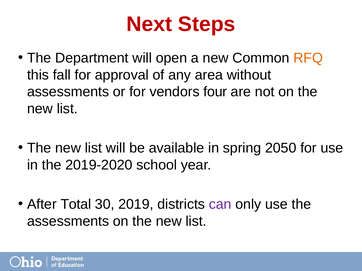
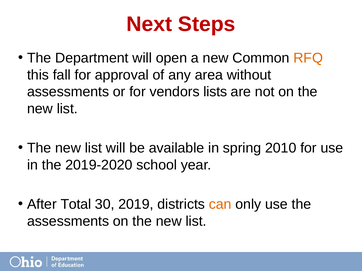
four: four -> lists (215, 92)
2050: 2050 -> 2010 (281, 148)
can colour: purple -> orange (220, 205)
